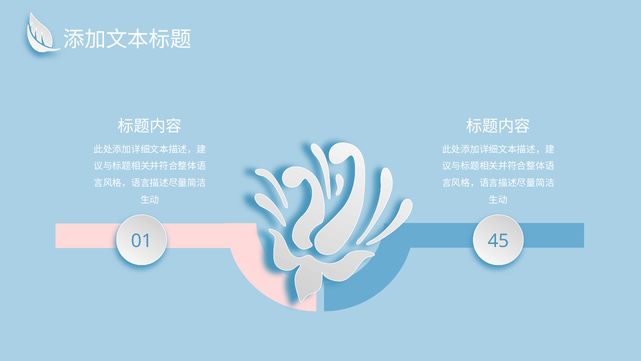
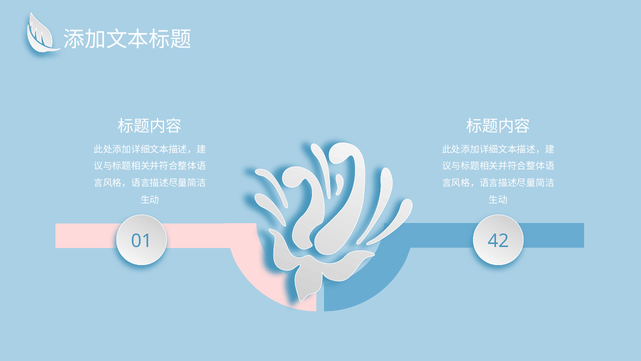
45: 45 -> 42 (498, 241)
